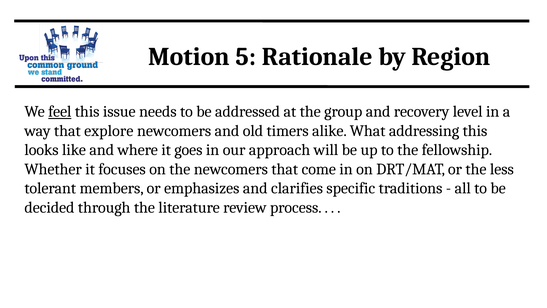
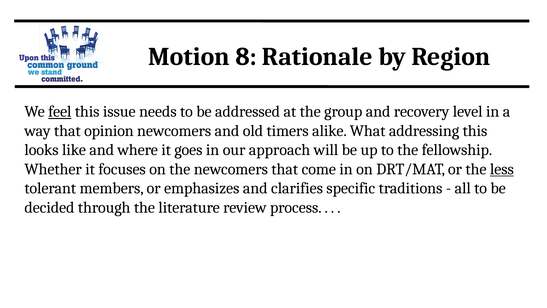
5: 5 -> 8 (246, 56)
explore: explore -> opinion (109, 131)
less underline: none -> present (502, 169)
